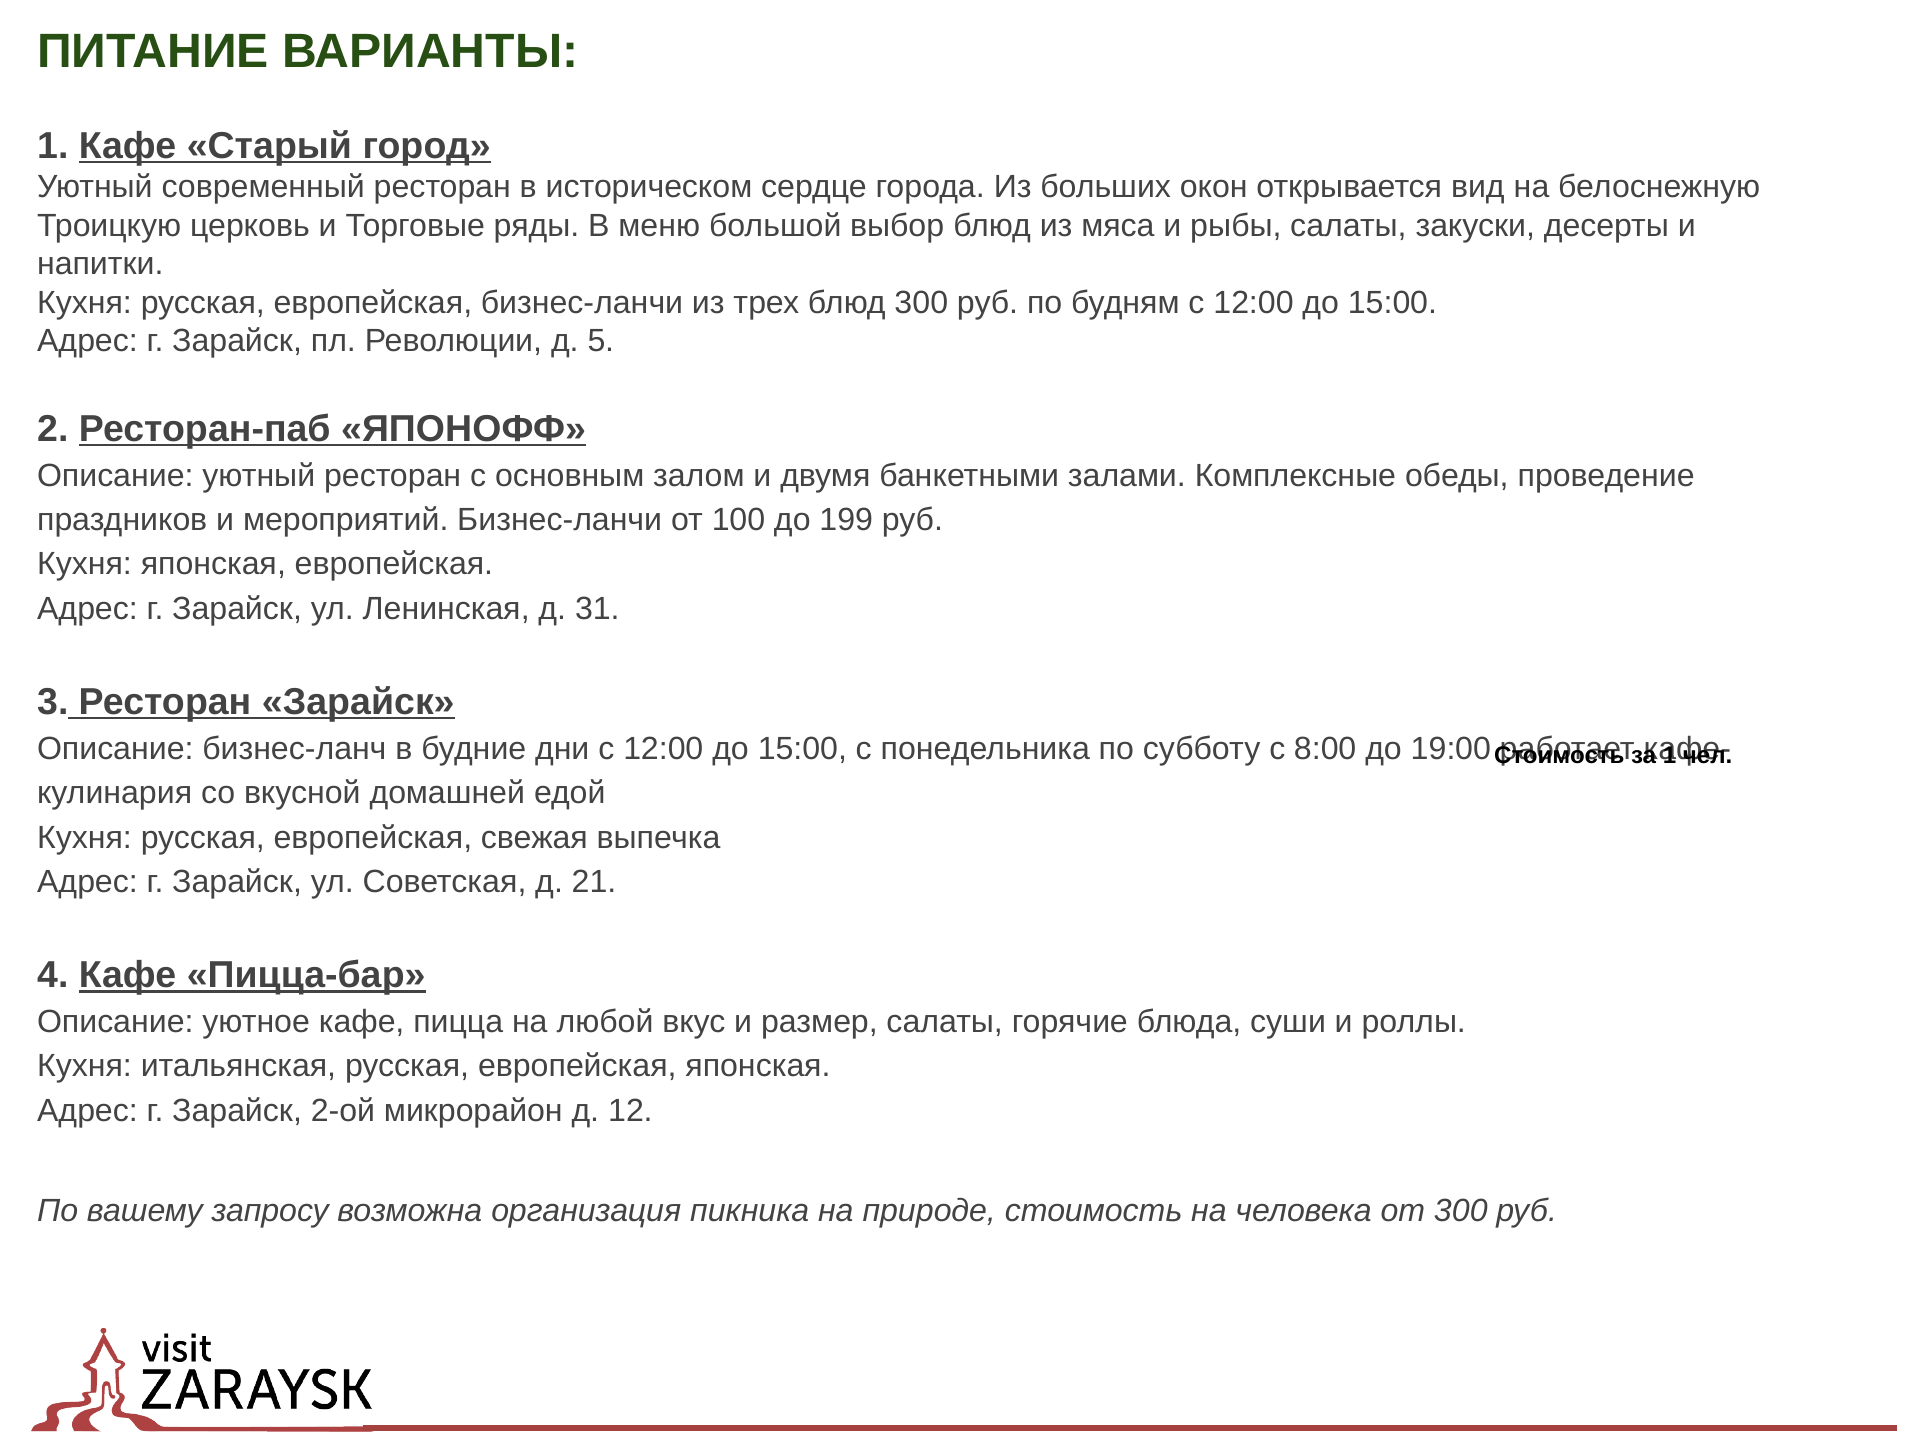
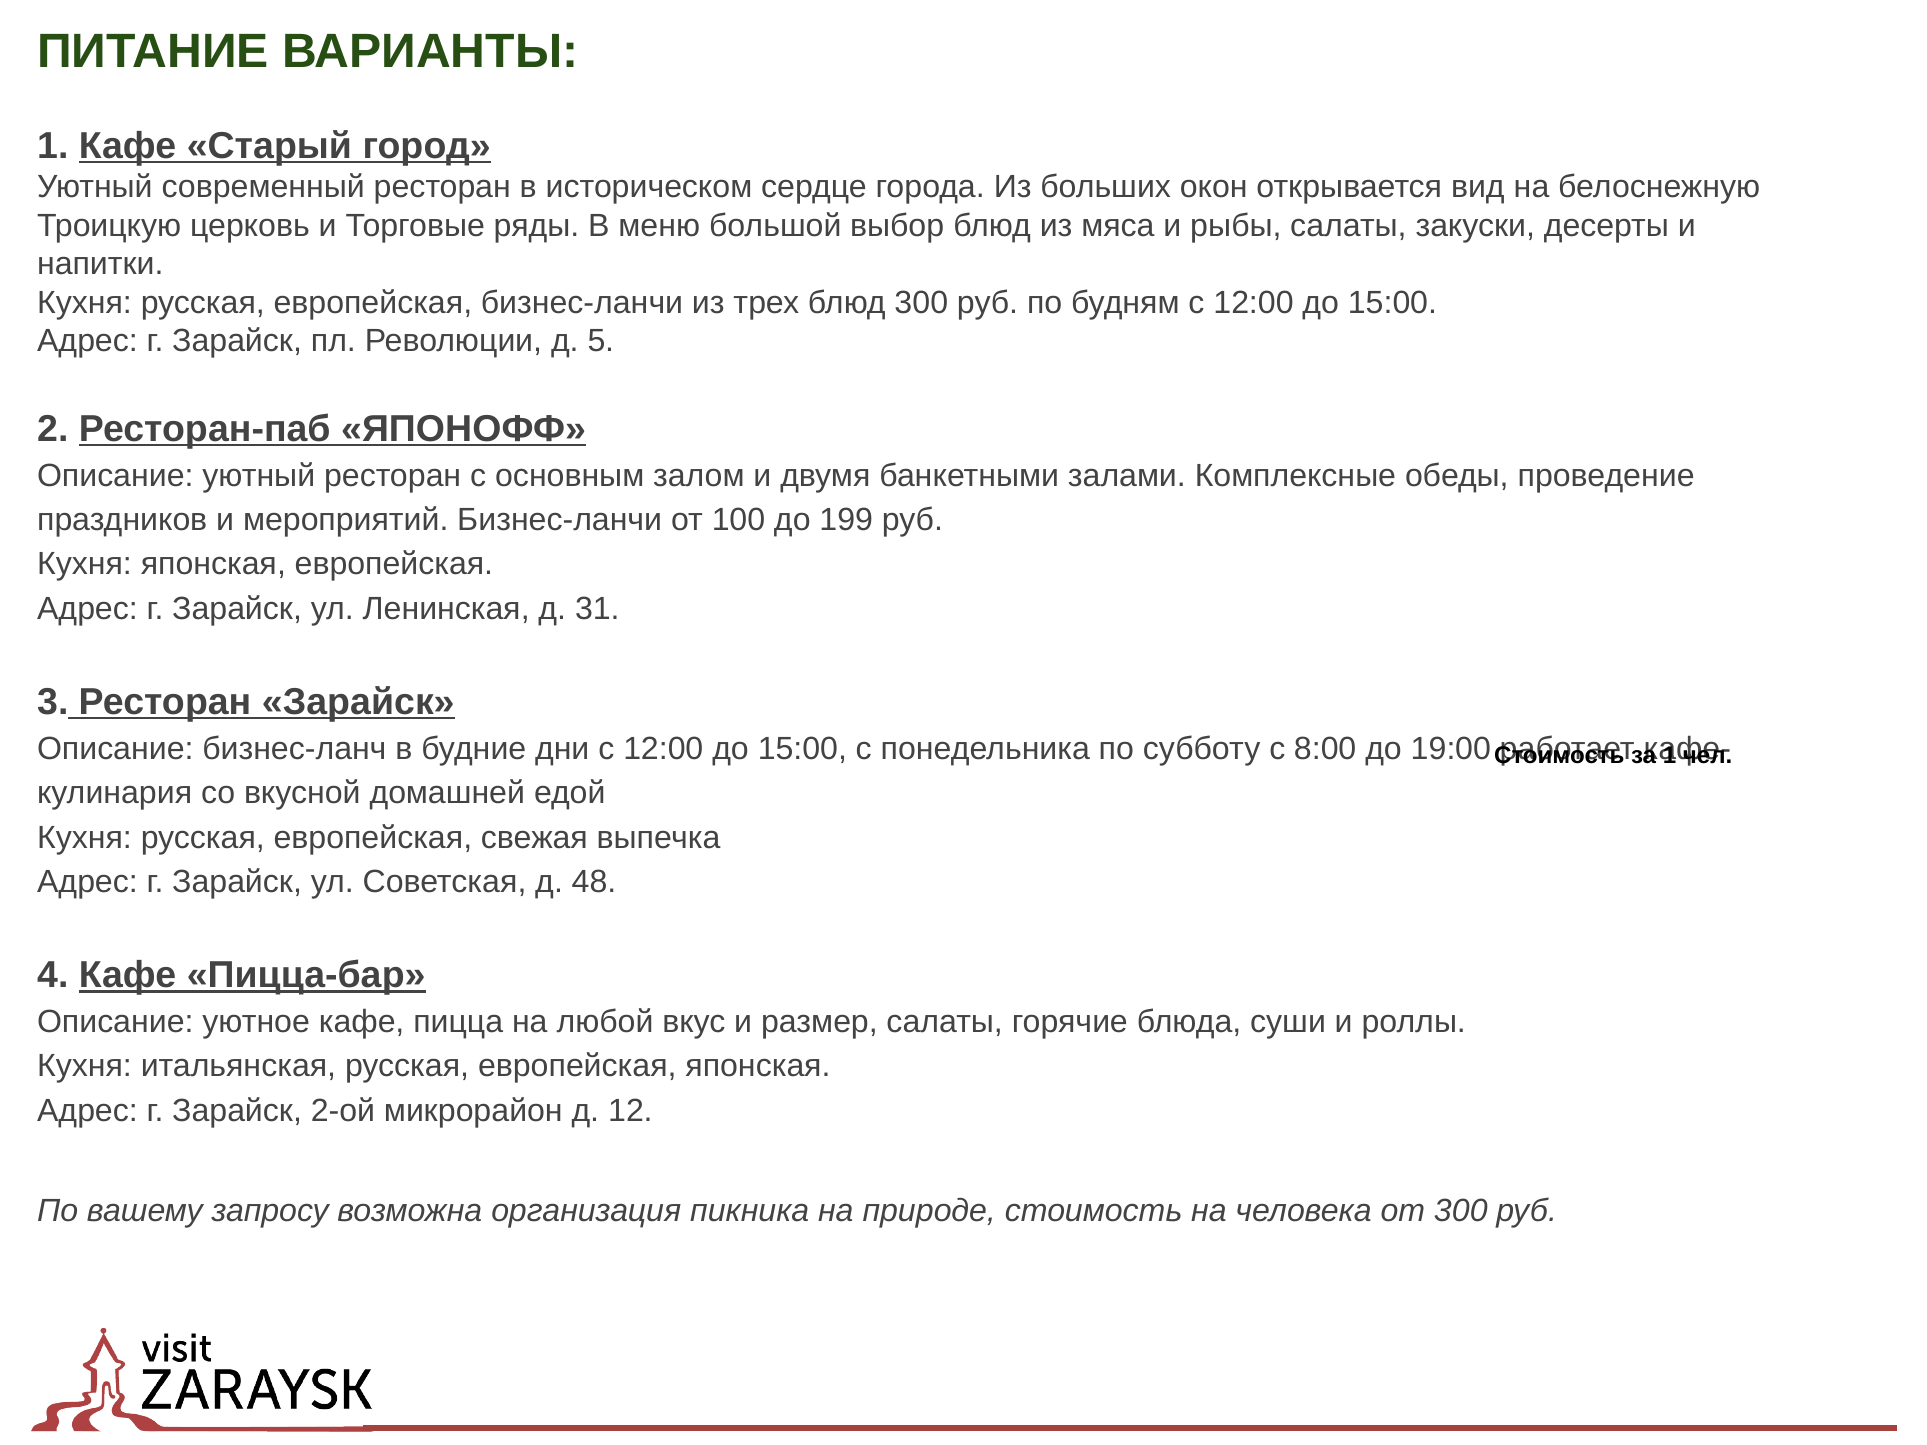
21: 21 -> 48 (594, 882)
